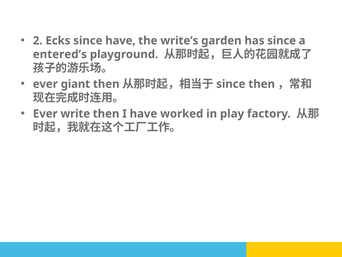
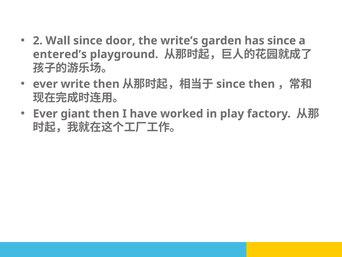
Ecks: Ecks -> Wall (58, 41)
since have: have -> door (120, 41)
giant: giant -> write (75, 84)
write: write -> giant (75, 114)
